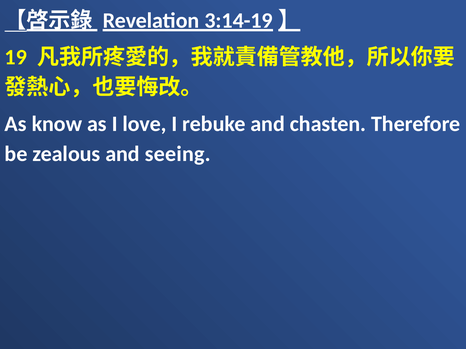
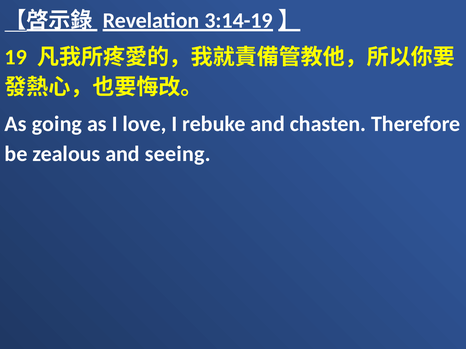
know: know -> going (57, 124)
